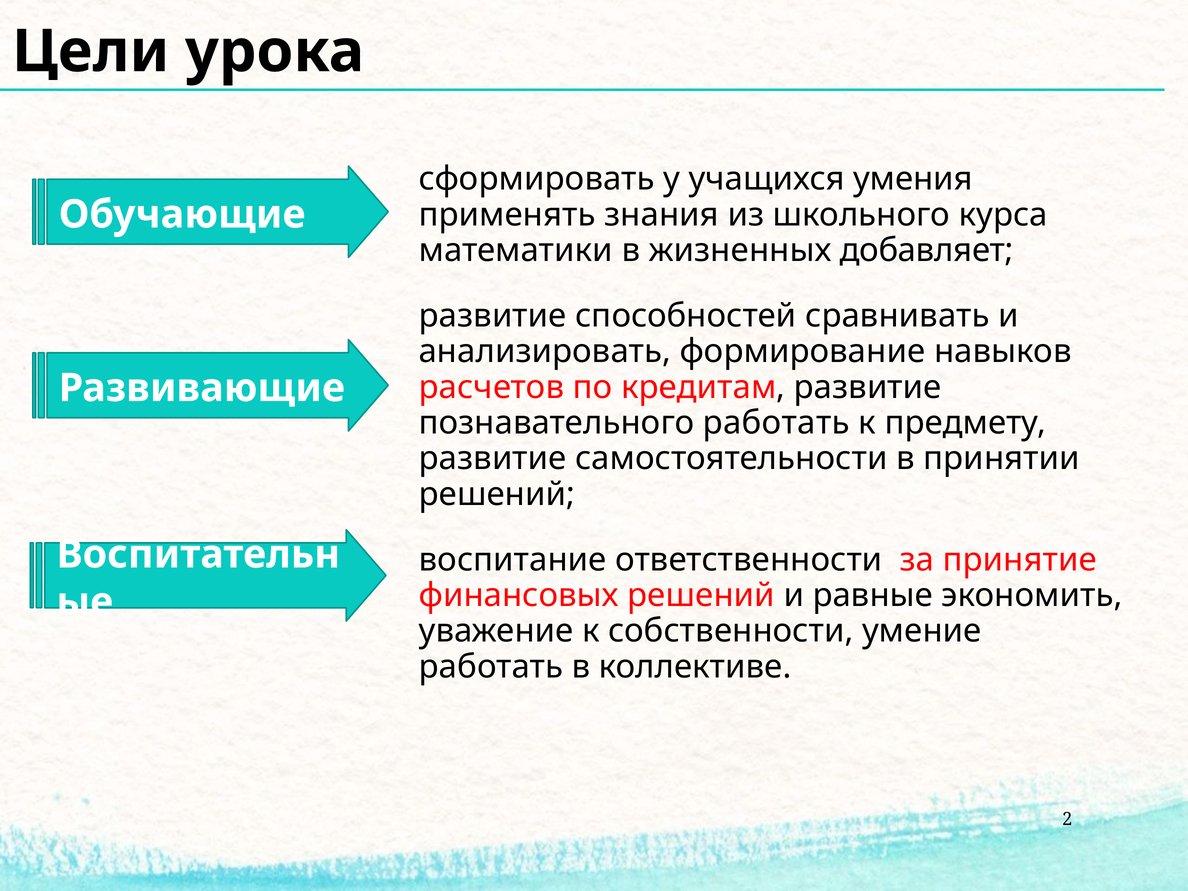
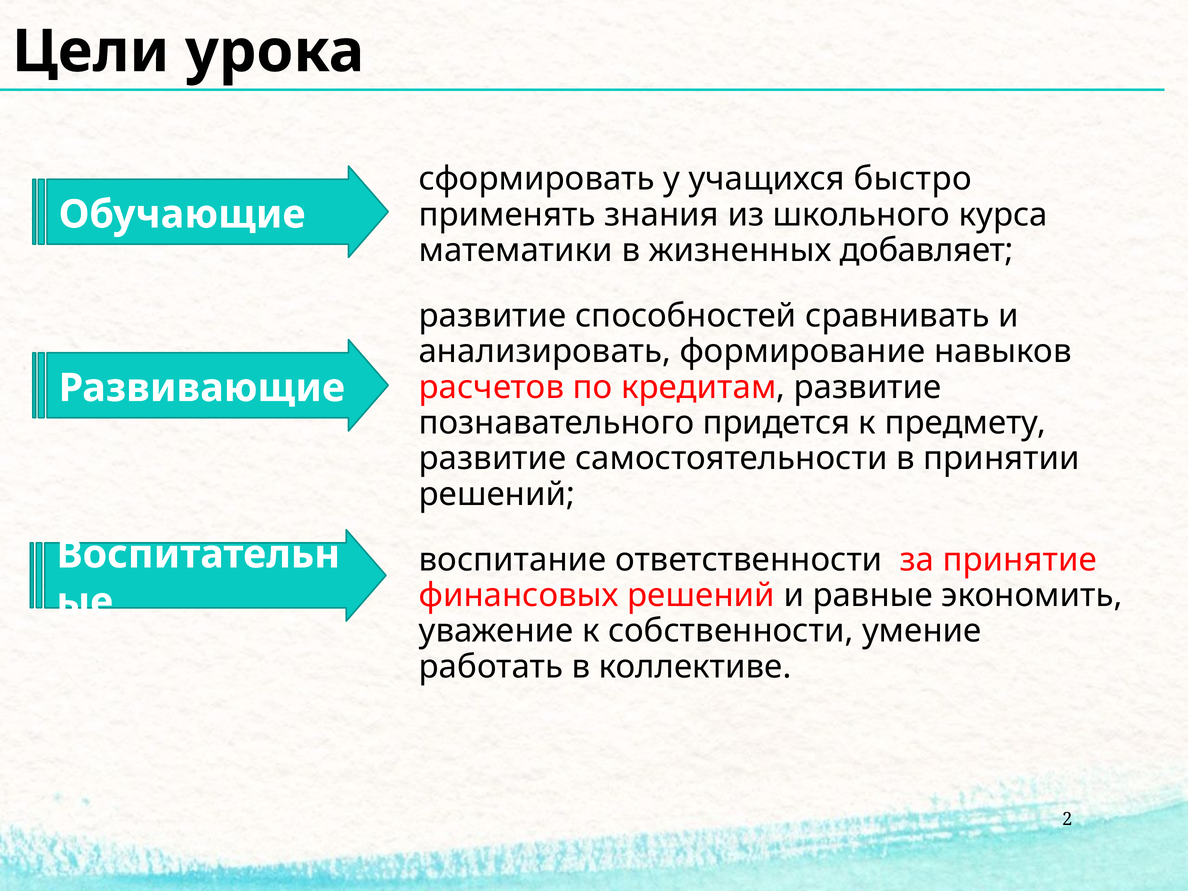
умения: умения -> быстро (913, 179)
познавательного работать: работать -> придется (777, 423)
